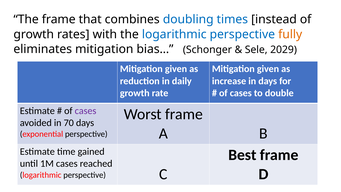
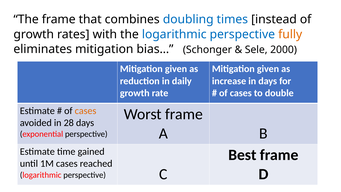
2029: 2029 -> 2000 (284, 50)
cases colour: purple -> orange (86, 111)
70: 70 -> 28 (69, 123)
